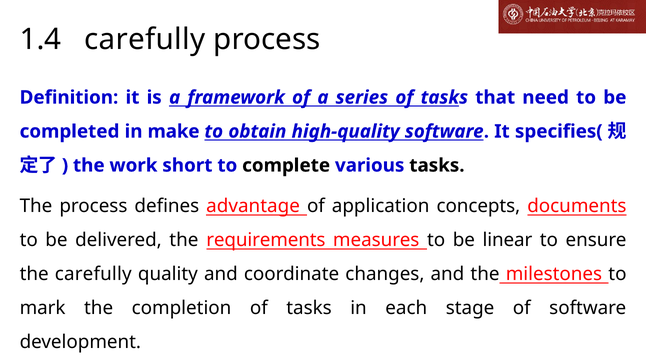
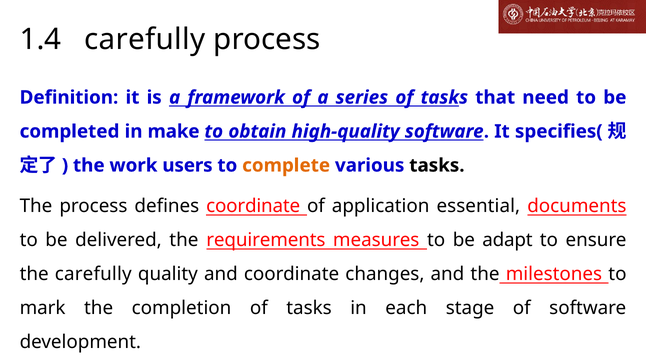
short: short -> users (187, 165)
complete colour: black -> orange (286, 165)
defines advantage: advantage -> coordinate (253, 206)
concepts: concepts -> essential (478, 206)
linear: linear -> adapt (507, 240)
